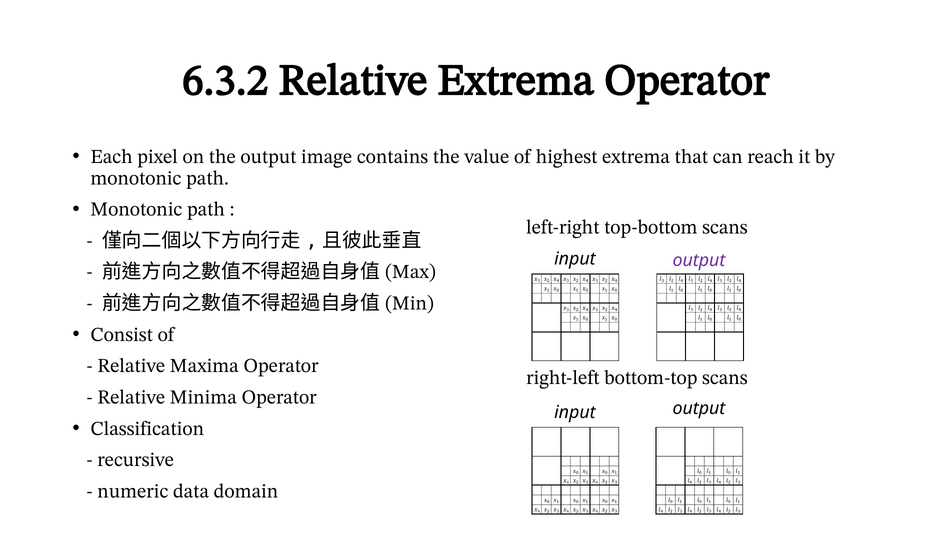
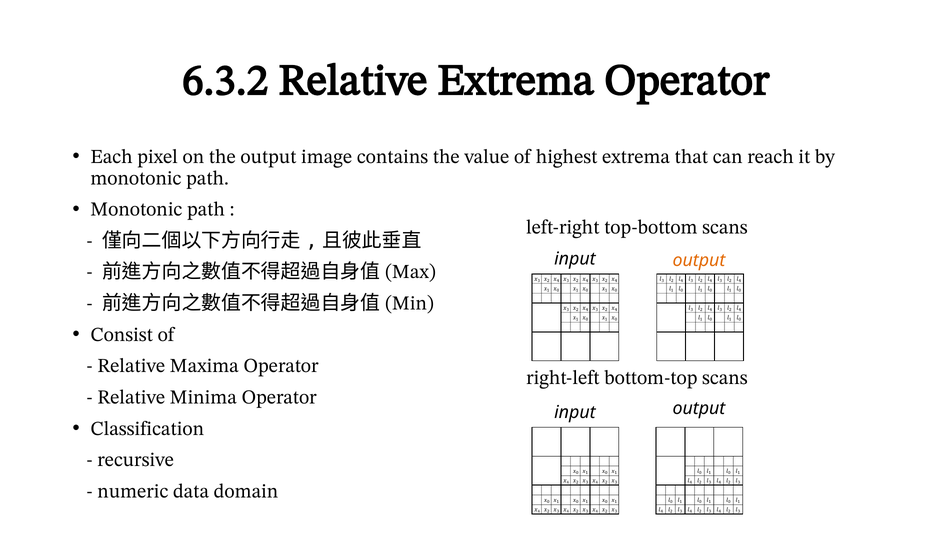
output colour: purple -> orange (699, 261)
